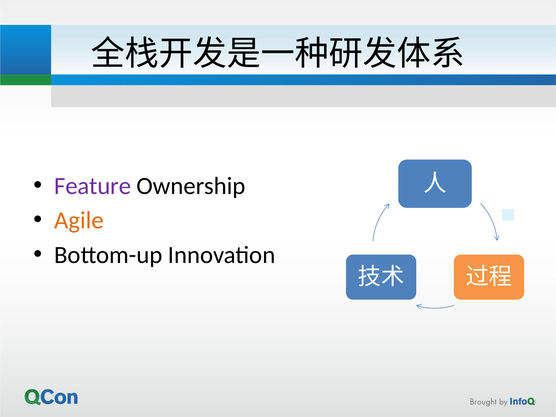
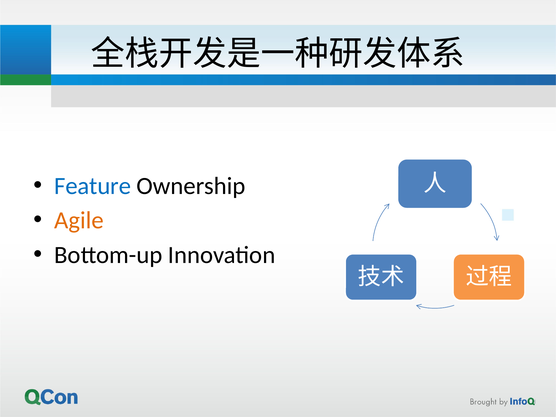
Feature colour: purple -> blue (93, 186)
